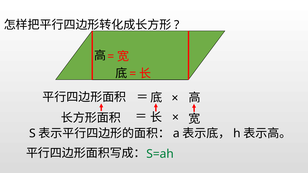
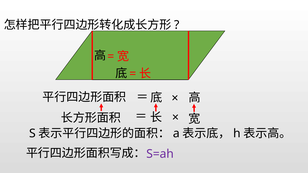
S=ah colour: green -> purple (160, 154)
